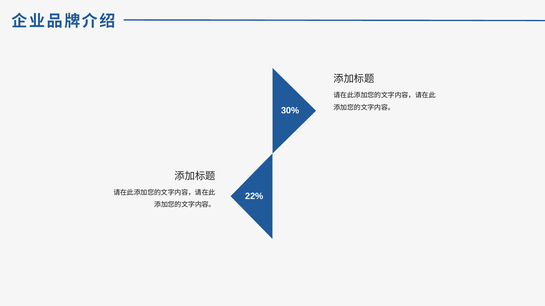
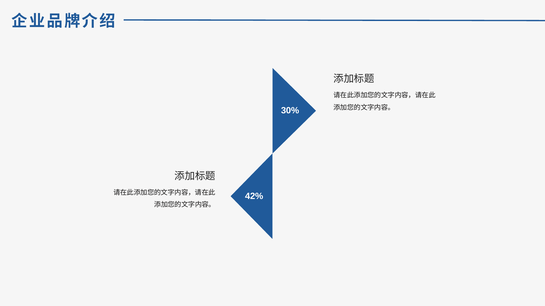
22%: 22% -> 42% (254, 196)
